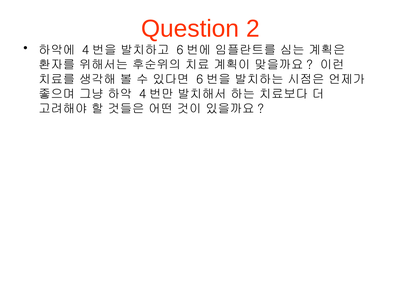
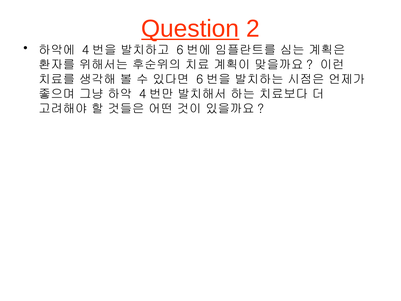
Question underline: none -> present (190, 29)
